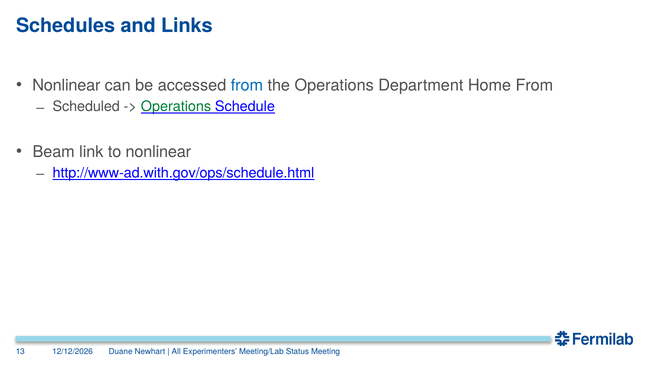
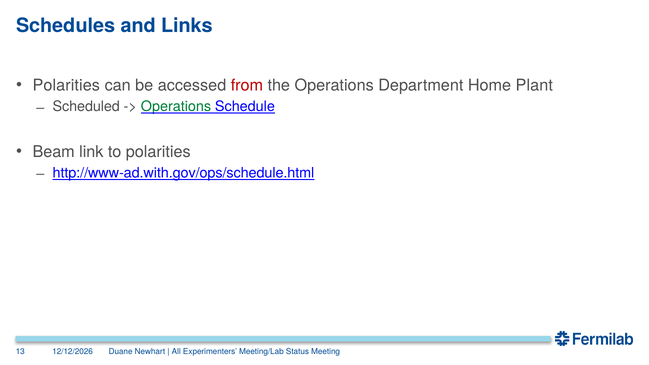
Nonlinear: Nonlinear -> Polarities (66, 85)
from colour: blue -> red (247, 85)
Home From: From -> Plant (534, 85)
to nonlinear: nonlinear -> polarities (158, 152)
